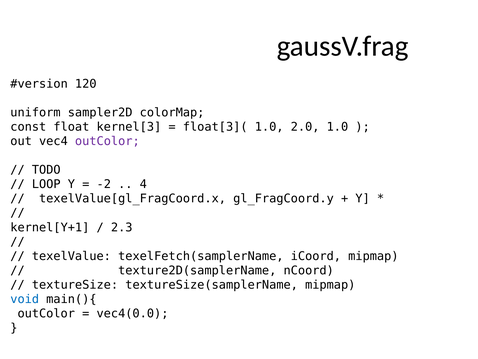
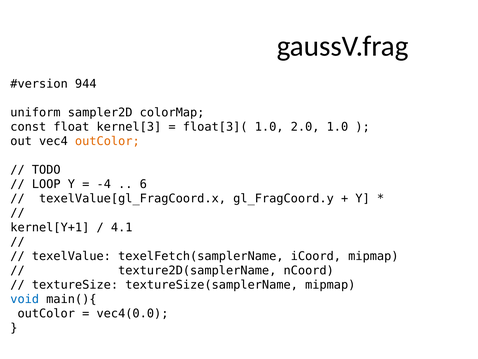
120: 120 -> 944 (86, 84)
outColor colour: purple -> orange (107, 141)
-2: -2 -> -4 (104, 184)
4: 4 -> 6 (143, 184)
2.3: 2.3 -> 4.1 (122, 227)
